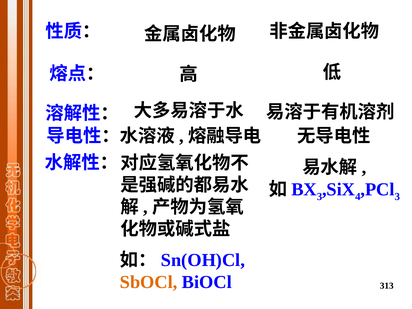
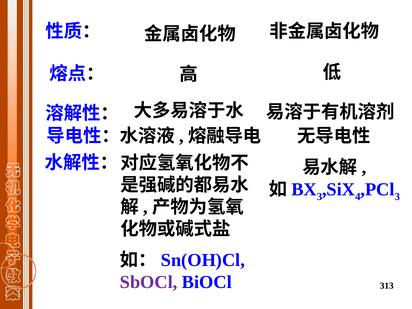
SbOCl colour: orange -> purple (149, 282)
